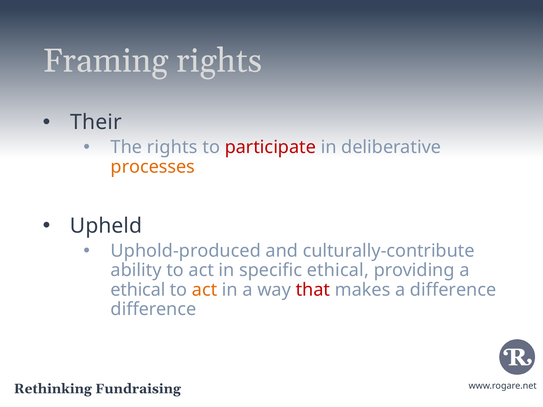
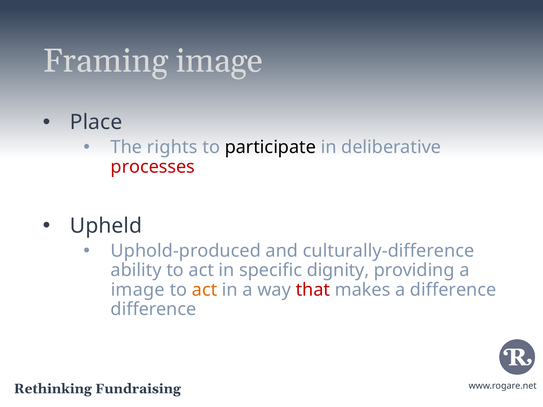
Framing rights: rights -> image (219, 61)
Their: Their -> Place (96, 122)
participate colour: red -> black (270, 147)
processes colour: orange -> red (153, 167)
culturally-contribute: culturally-contribute -> culturally-difference (389, 251)
specific ethical: ethical -> dignity (338, 270)
ethical: ethical -> image (138, 290)
